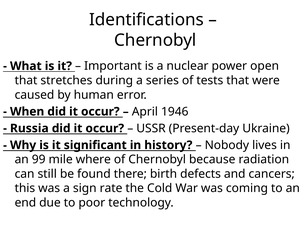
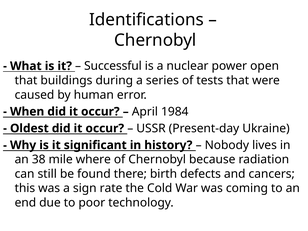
Important: Important -> Successful (113, 66)
stretches: stretches -> buildings (66, 80)
1946: 1946 -> 1984 (175, 112)
Russia: Russia -> Oldest (29, 128)
99: 99 -> 38 (39, 160)
